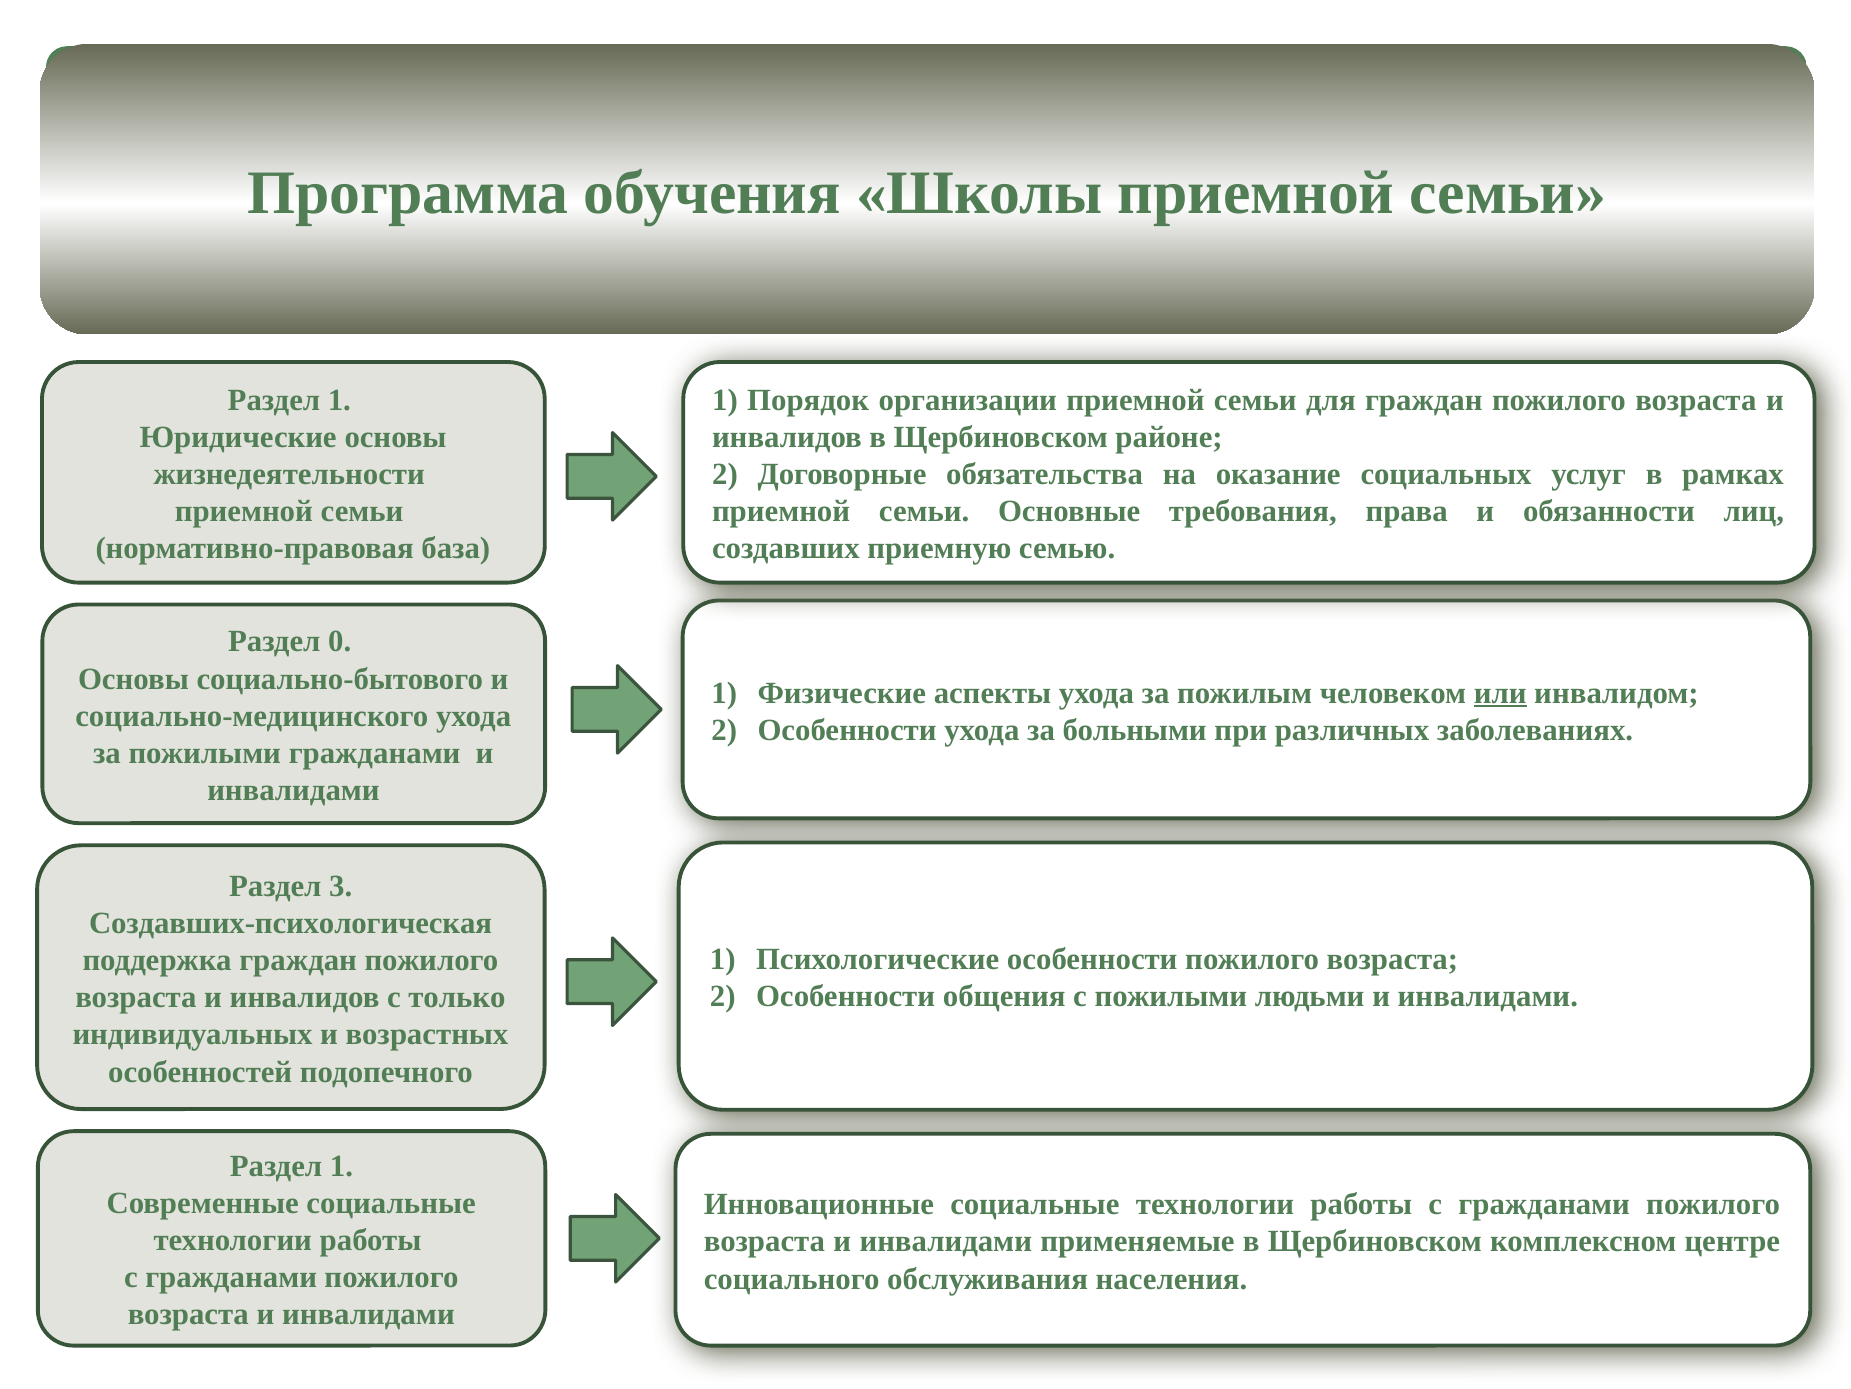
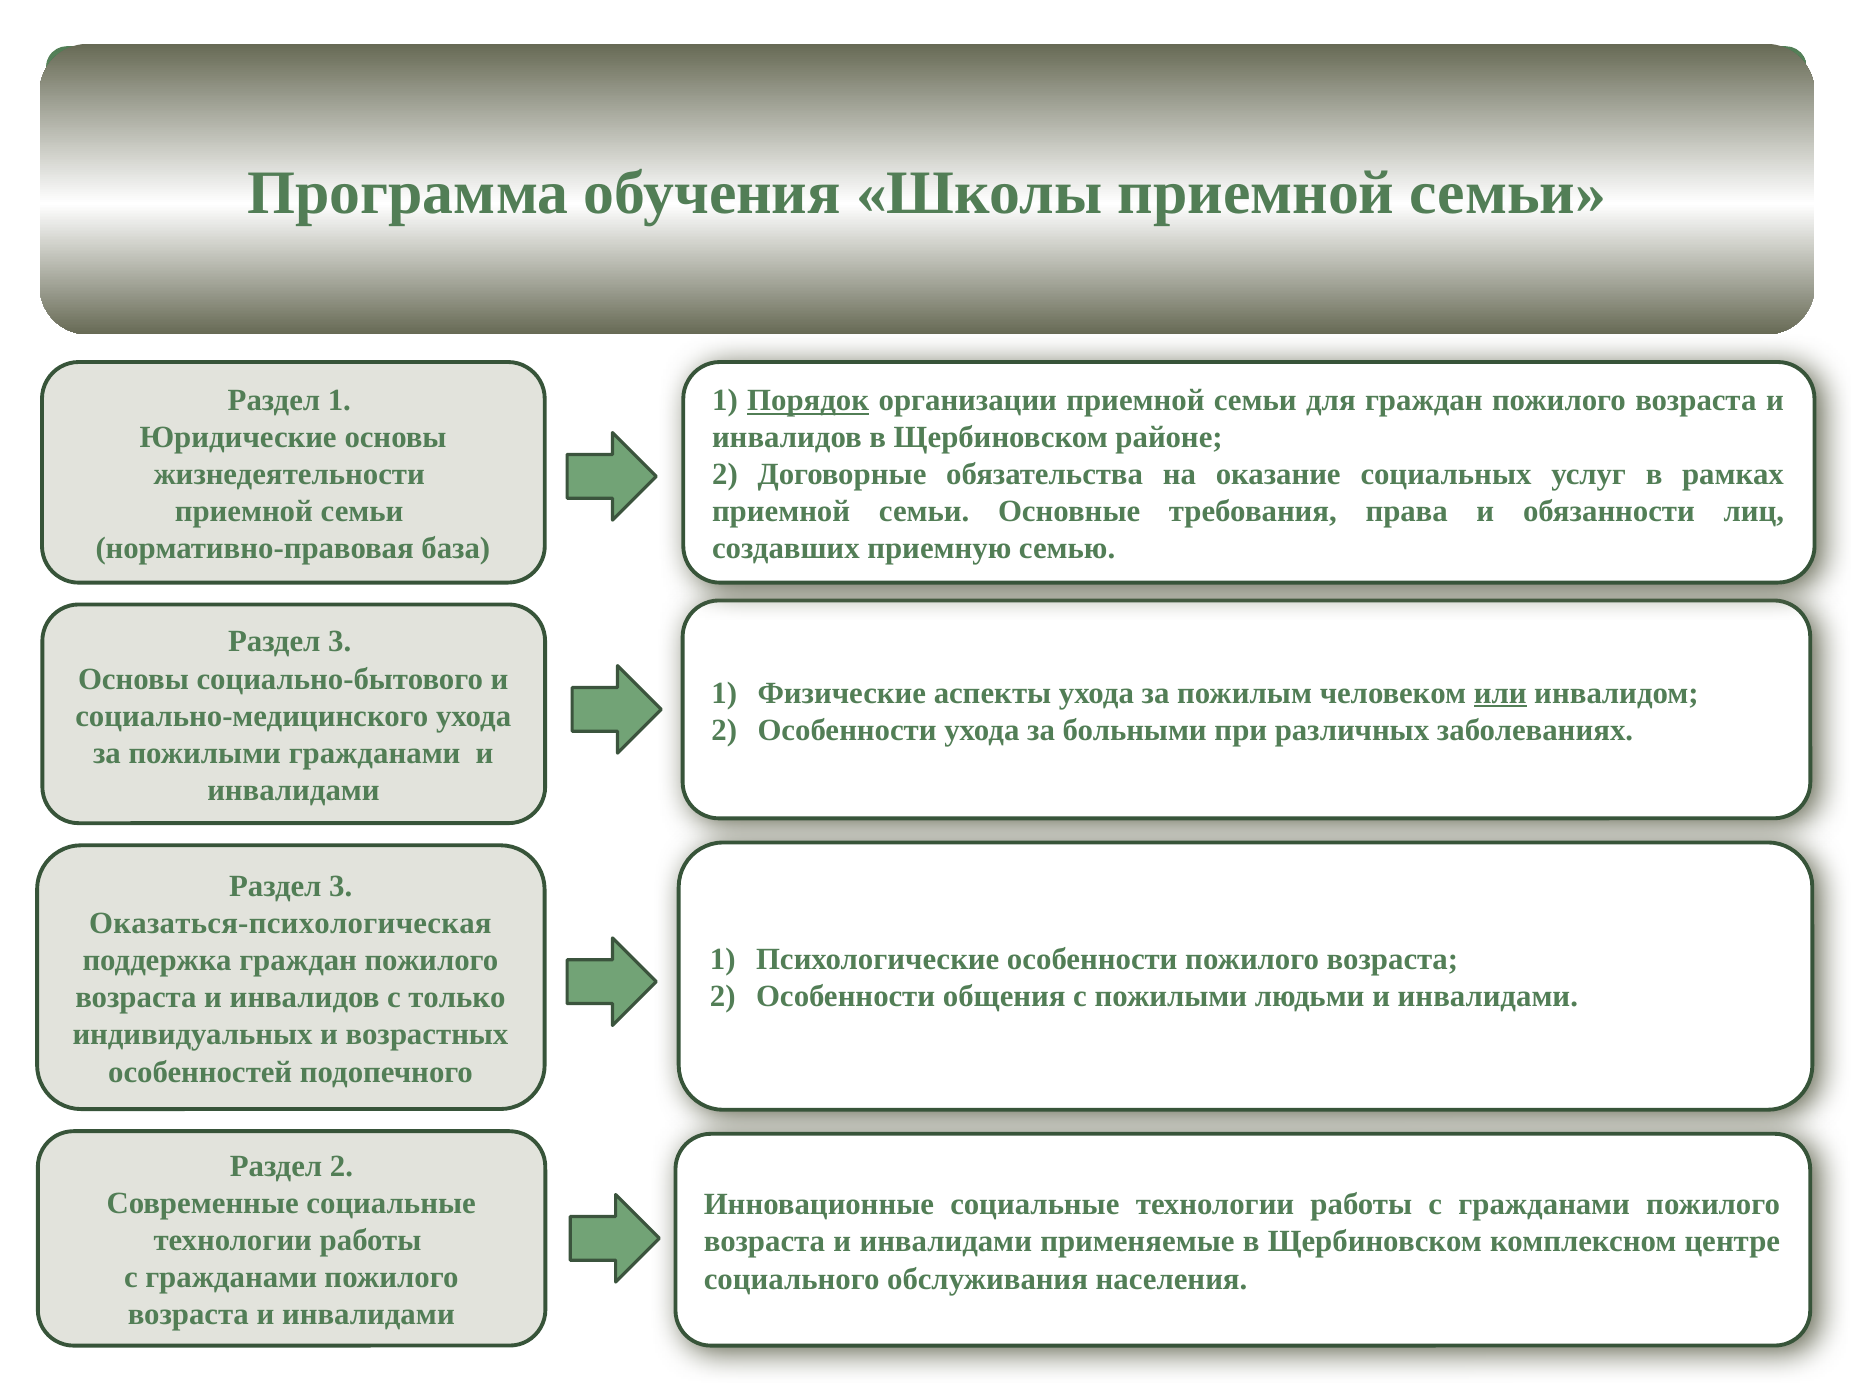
Порядок underline: none -> present (808, 400)
0: 0 -> 3 (340, 641)
Создавших-психологическая: Создавших-психологическая -> Оказаться-психологическая (290, 923)
1: 1 -> 2 (342, 1166)
